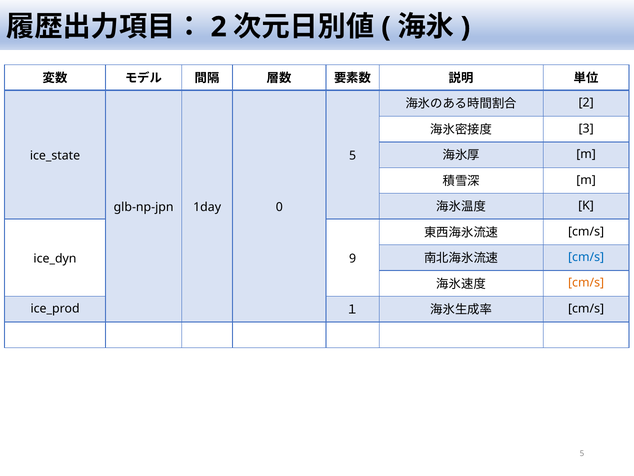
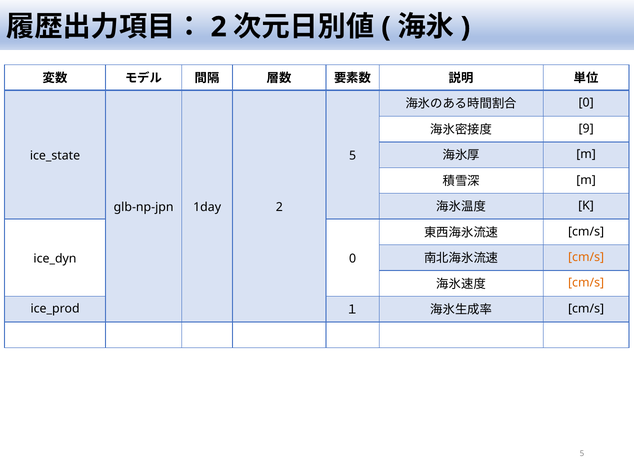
2: 2 -> 0 (586, 103)
3: 3 -> 9 (586, 128)
1day 0: 0 -> 2 (279, 207)
cm/s colour: blue -> orange (586, 257)
9: 9 -> 0 (353, 258)
